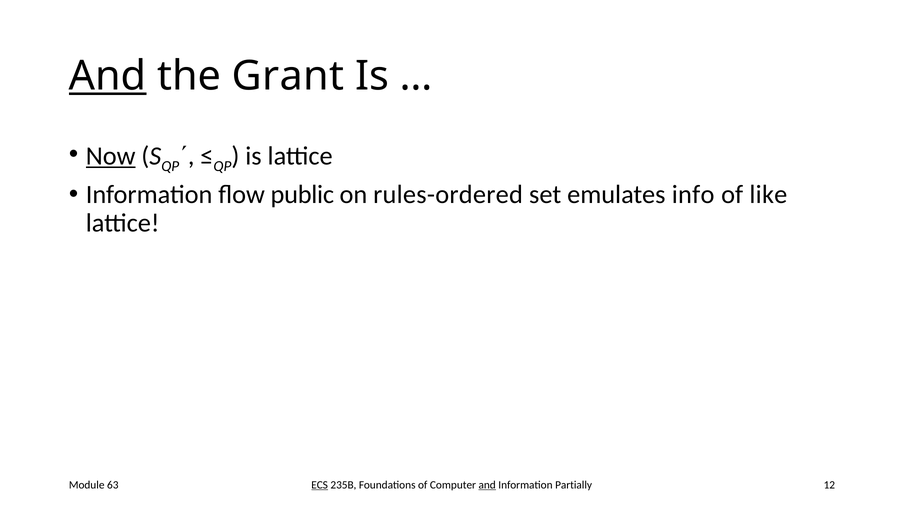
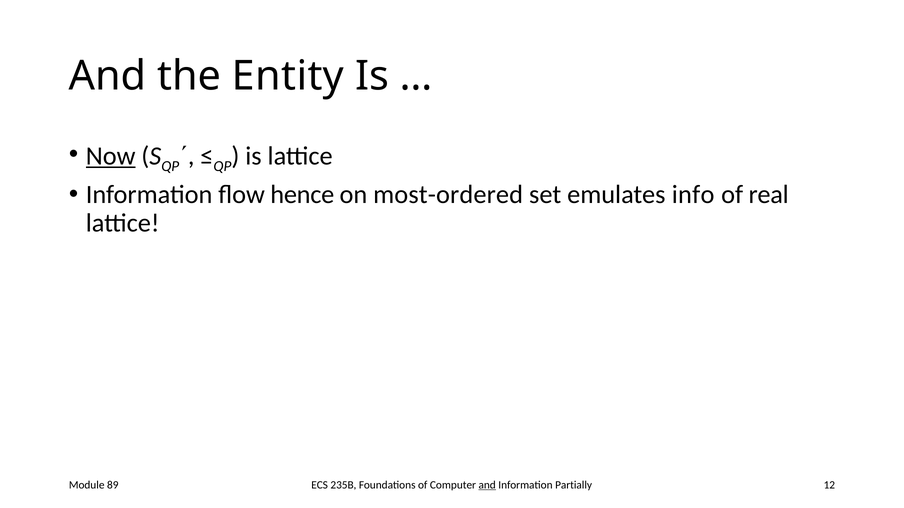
And underline: present -> none (108, 76)
Grant: Grant -> Entity (288, 76)
public: public -> hence (302, 195)
rules-ordered: rules-ordered -> most-ordered (448, 195)
like: like -> real (769, 195)
ECS underline: present -> none (320, 485)
63: 63 -> 89 (113, 486)
